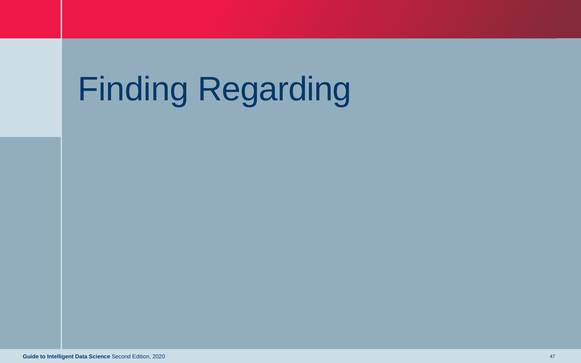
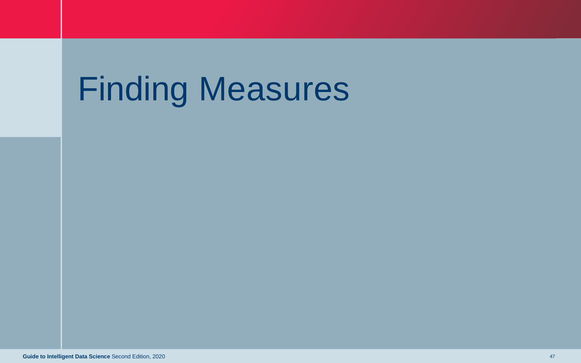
Regarding: Regarding -> Measures (274, 89)
